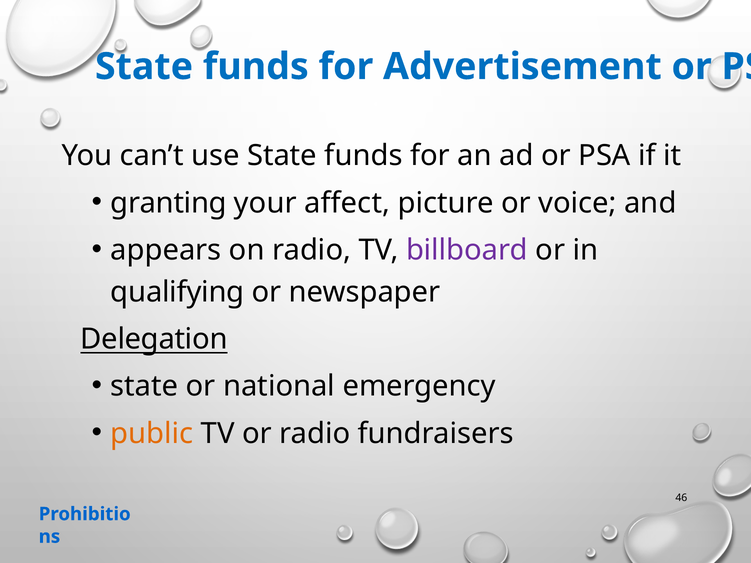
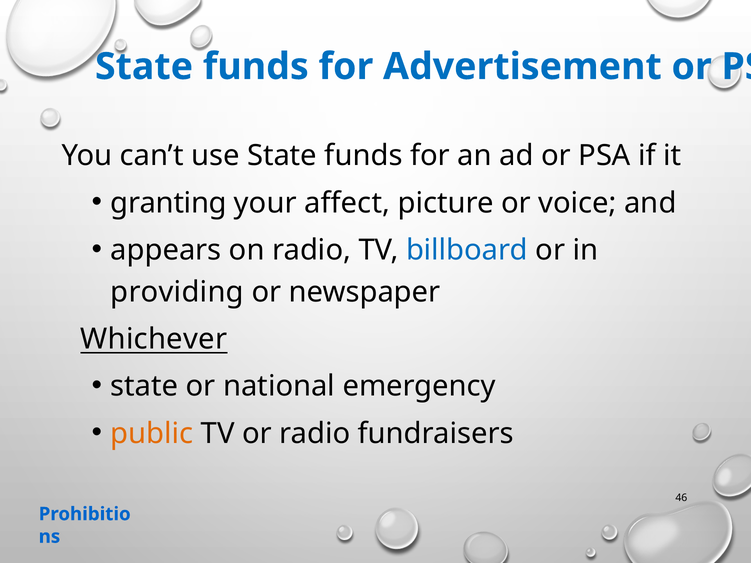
billboard colour: purple -> blue (467, 250)
qualifying: qualifying -> providing (177, 292)
Delegation: Delegation -> Whichever (154, 339)
